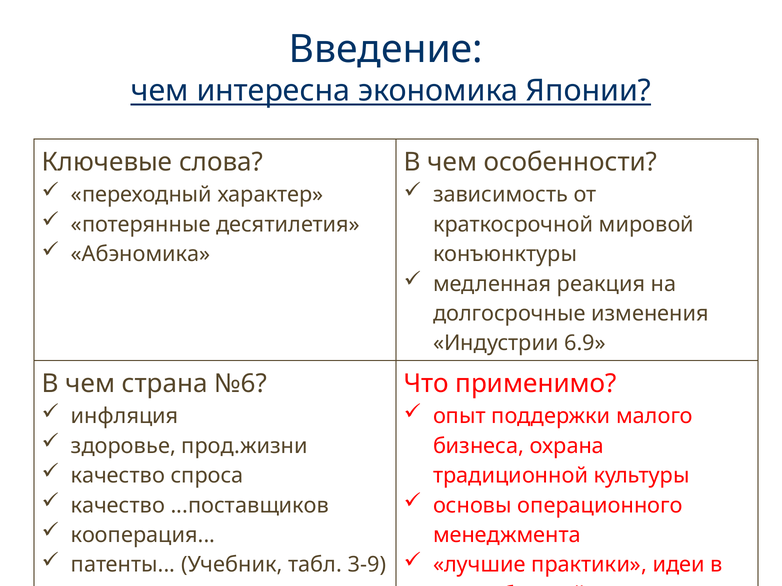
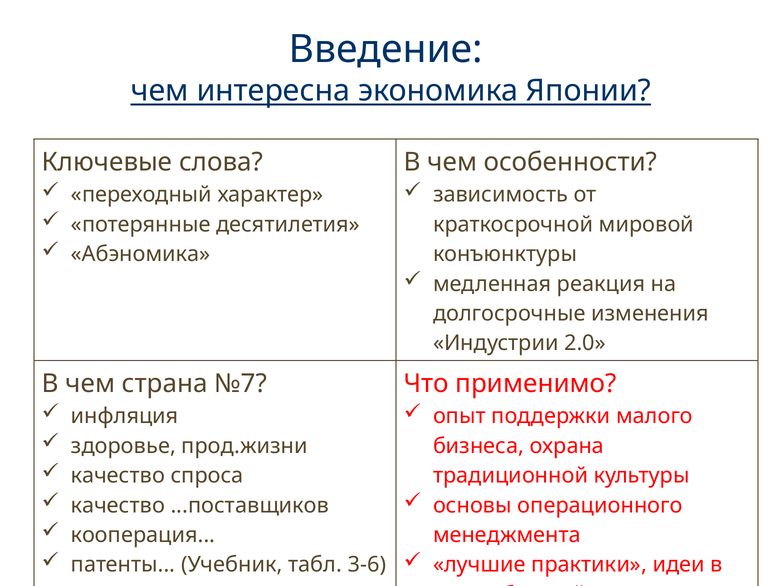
6.9: 6.9 -> 2.0 (585, 343)
№6: №6 -> №7 (241, 384)
3-9: 3-9 -> 3-6 (367, 565)
